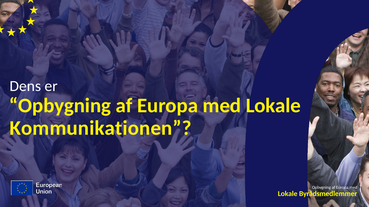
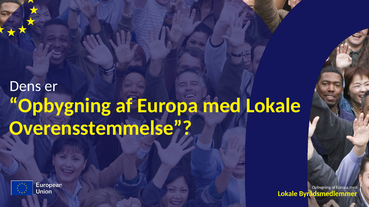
Kommunikationen: Kommunikationen -> Overensstemmelse (101, 128)
